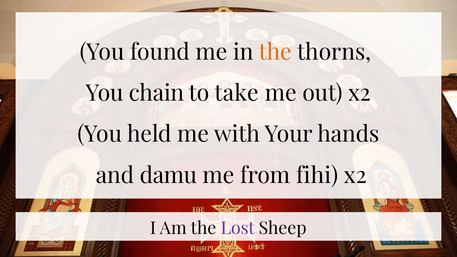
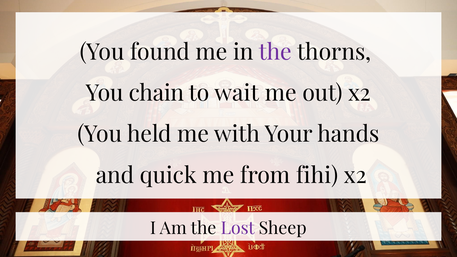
the colour: orange -> purple (275, 52)
take: take -> wait (237, 93)
damu: damu -> quick (168, 176)
